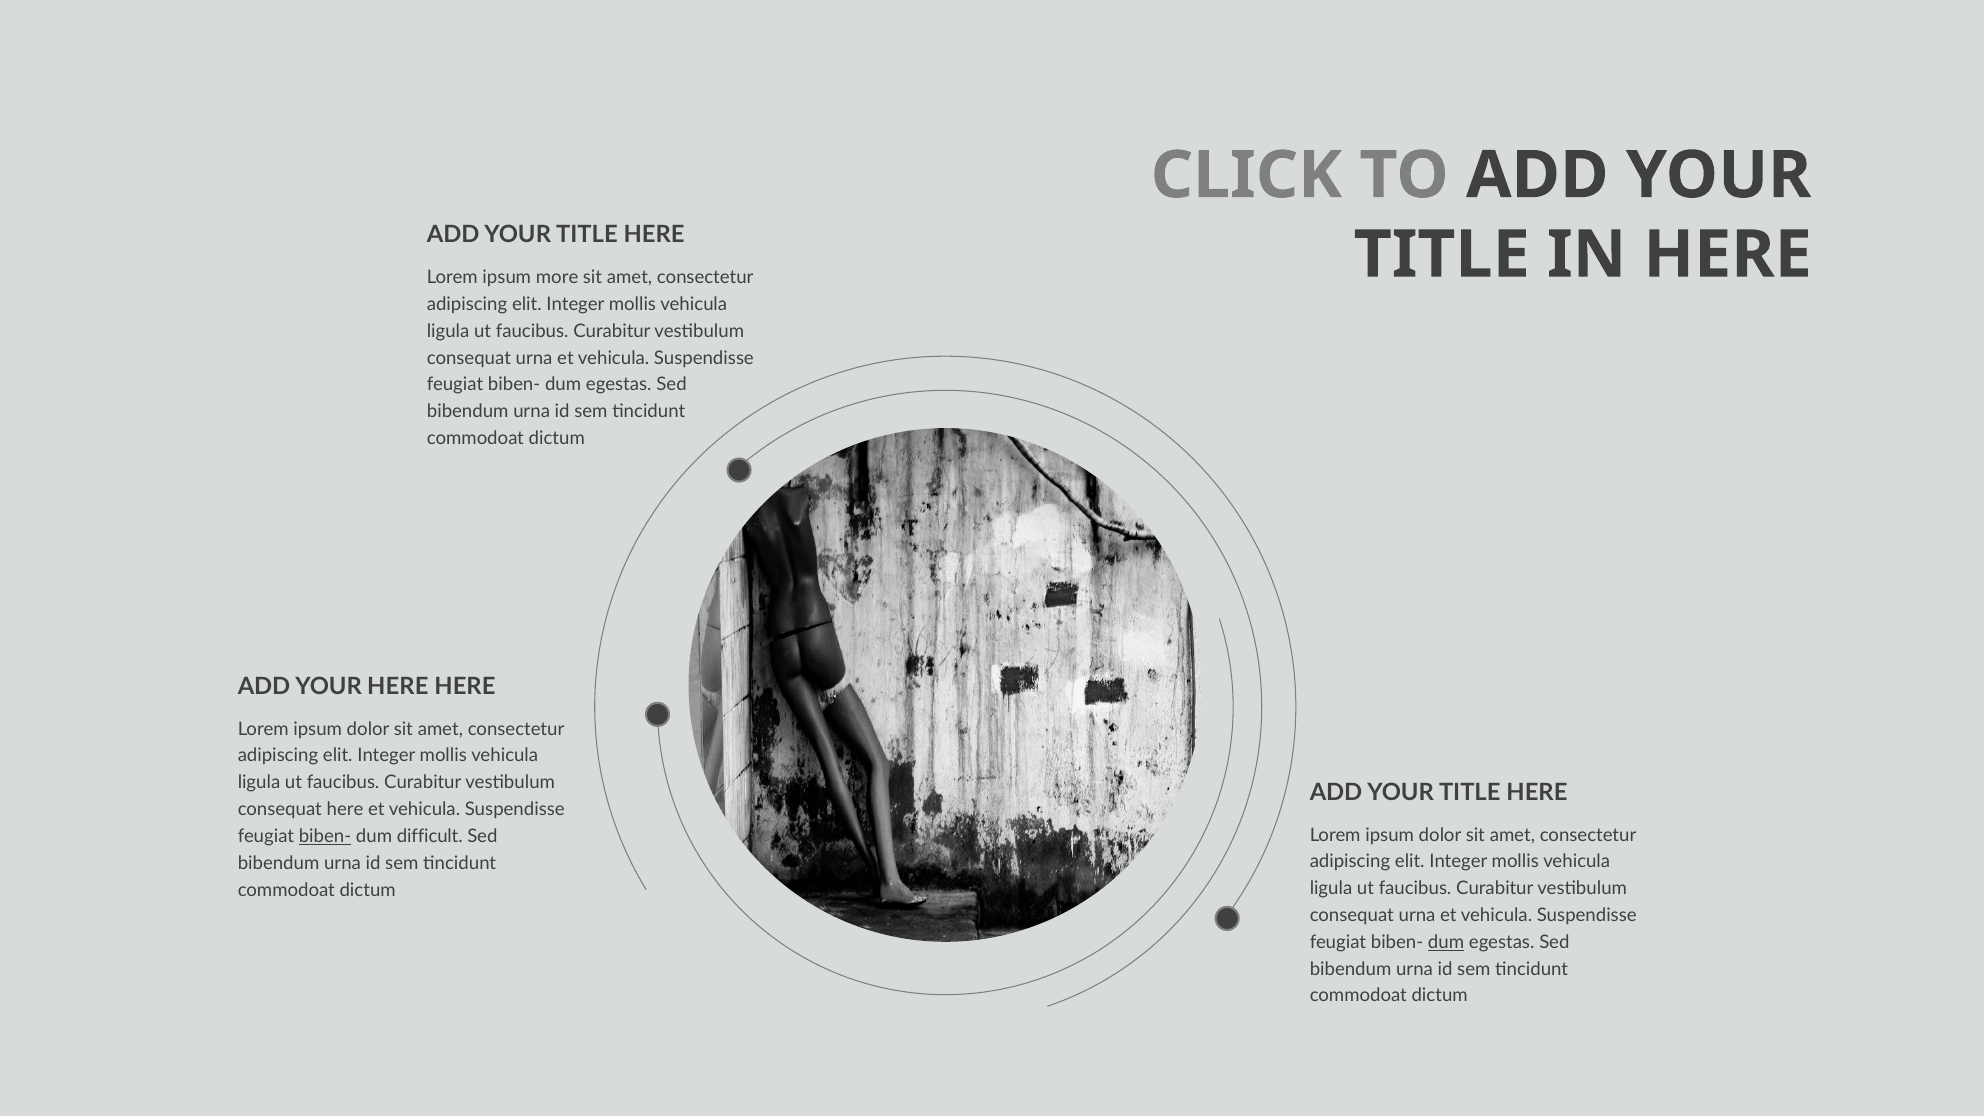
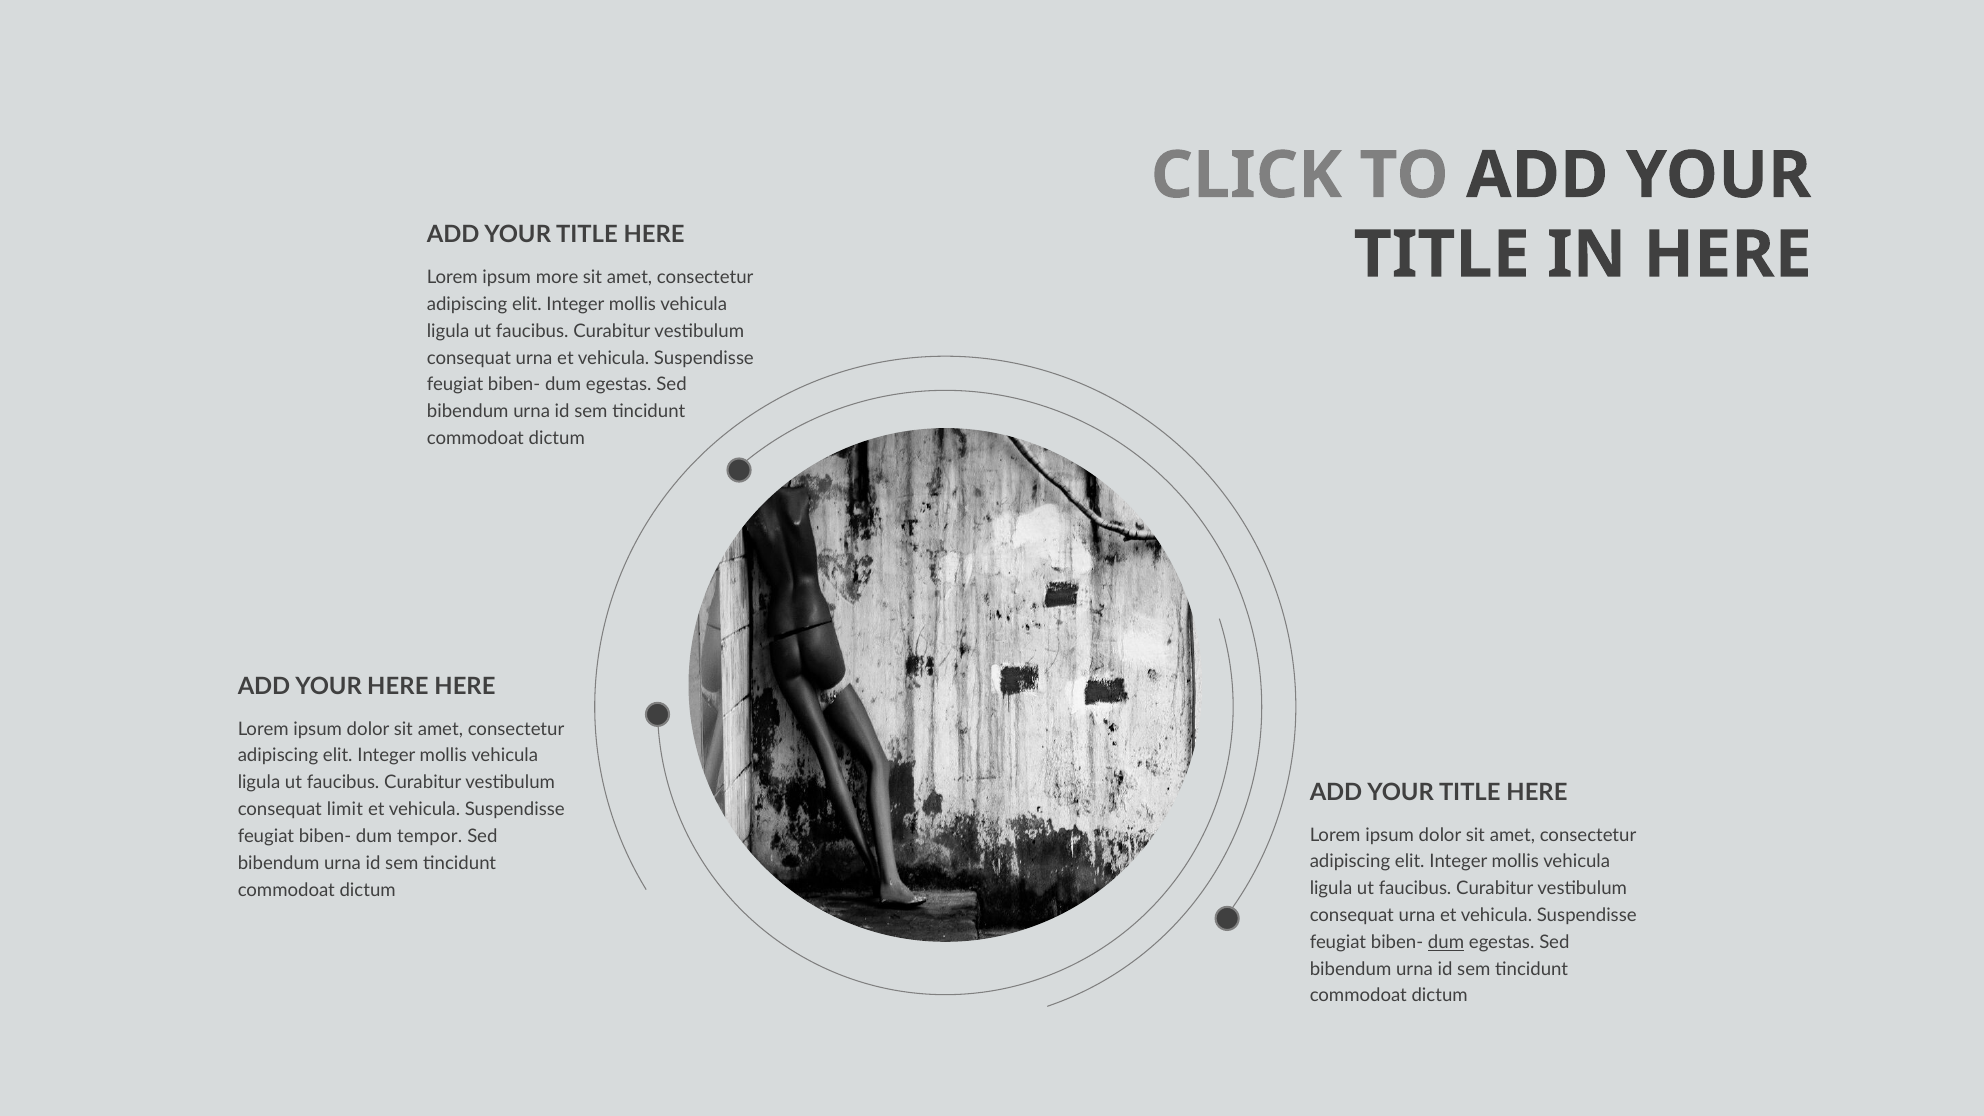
consequat here: here -> limit (345, 809)
biben- underline: present -> none (325, 836)
difficult: difficult -> tempor (430, 836)
